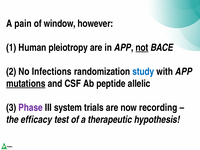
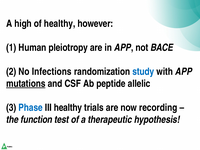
pain: pain -> high (23, 24)
of window: window -> healthy (60, 24)
not underline: present -> none (142, 48)
Phase colour: purple -> blue (31, 108)
III system: system -> healthy (68, 108)
efficacy: efficacy -> function (36, 120)
